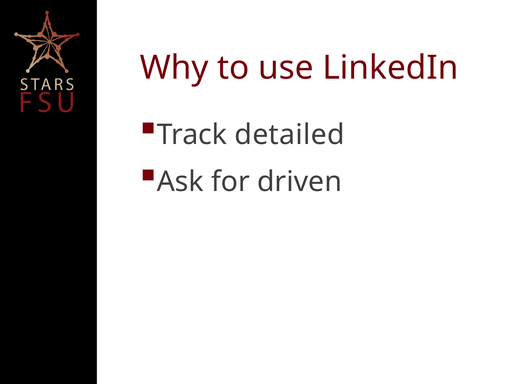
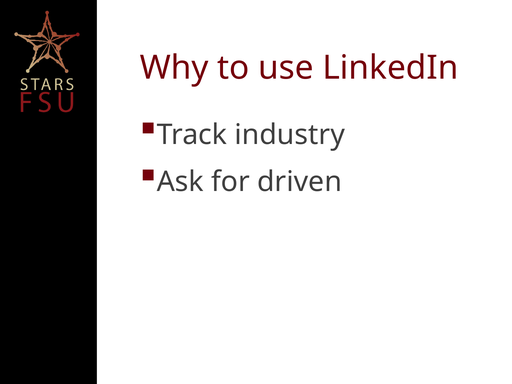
detailed: detailed -> industry (290, 135)
